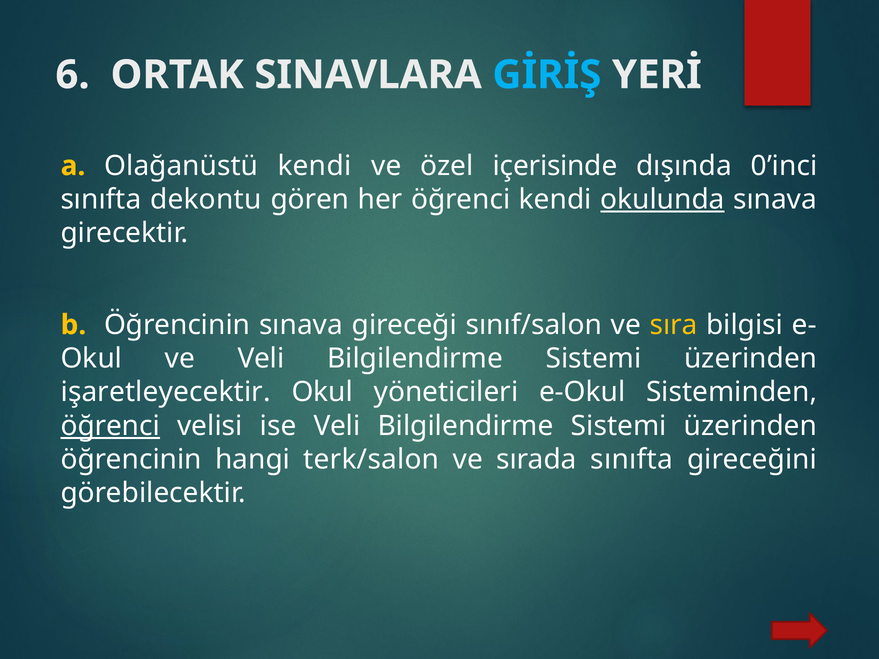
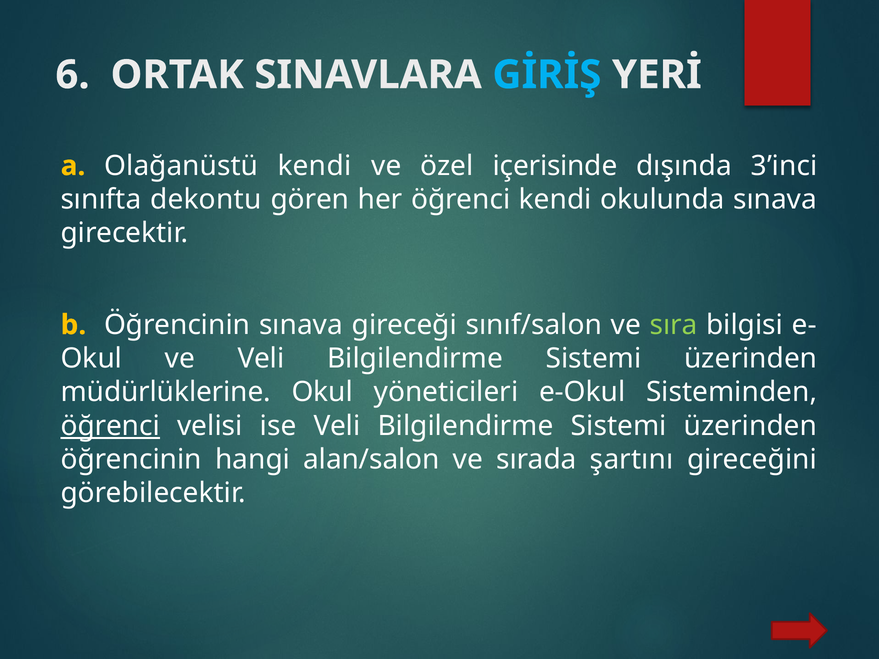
0’inci: 0’inci -> 3’inci (784, 166)
okulunda underline: present -> none (662, 200)
sıra colour: yellow -> light green (674, 325)
işaretleyecektir: işaretleyecektir -> müdürlüklerine (166, 392)
terk/salon: terk/salon -> alan/salon (371, 460)
sırada sınıfta: sınıfta -> şartını (632, 460)
